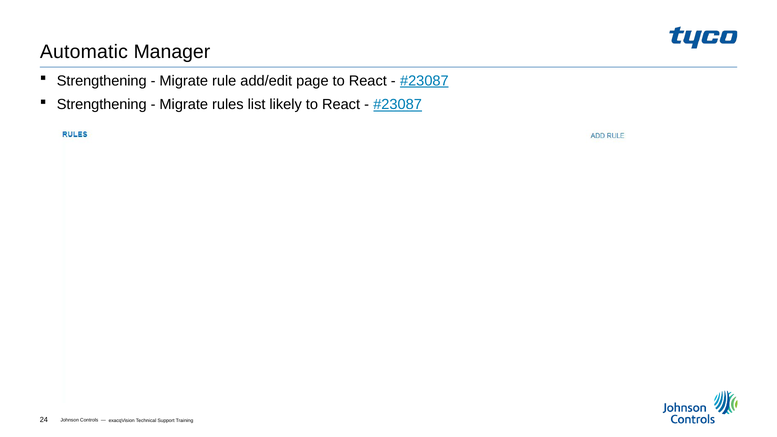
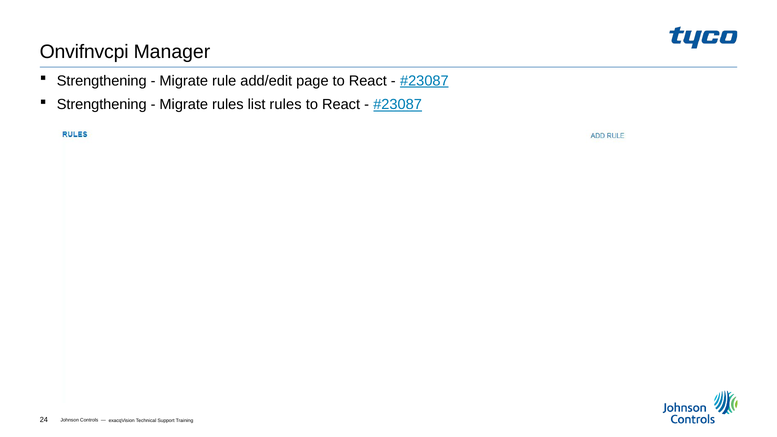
Automatic: Automatic -> Onvifnvcpi (84, 52)
list likely: likely -> rules (286, 105)
